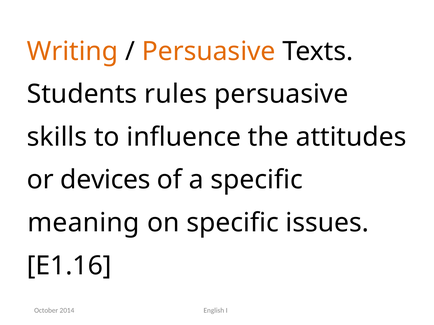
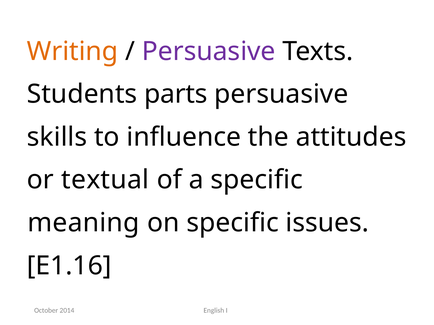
Persuasive colour: orange -> purple (209, 51)
rules: rules -> parts (176, 94)
devices: devices -> textual (105, 180)
